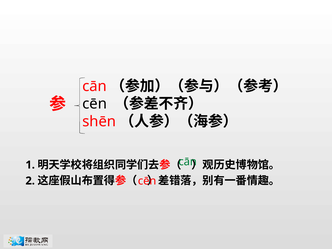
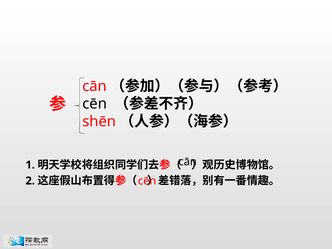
cān colour: green -> black (188, 162)
